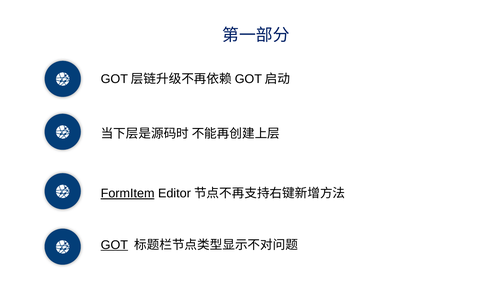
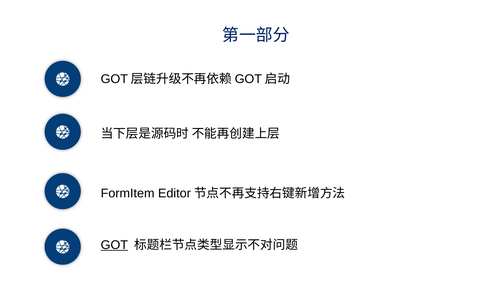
FormItem underline: present -> none (128, 194)
